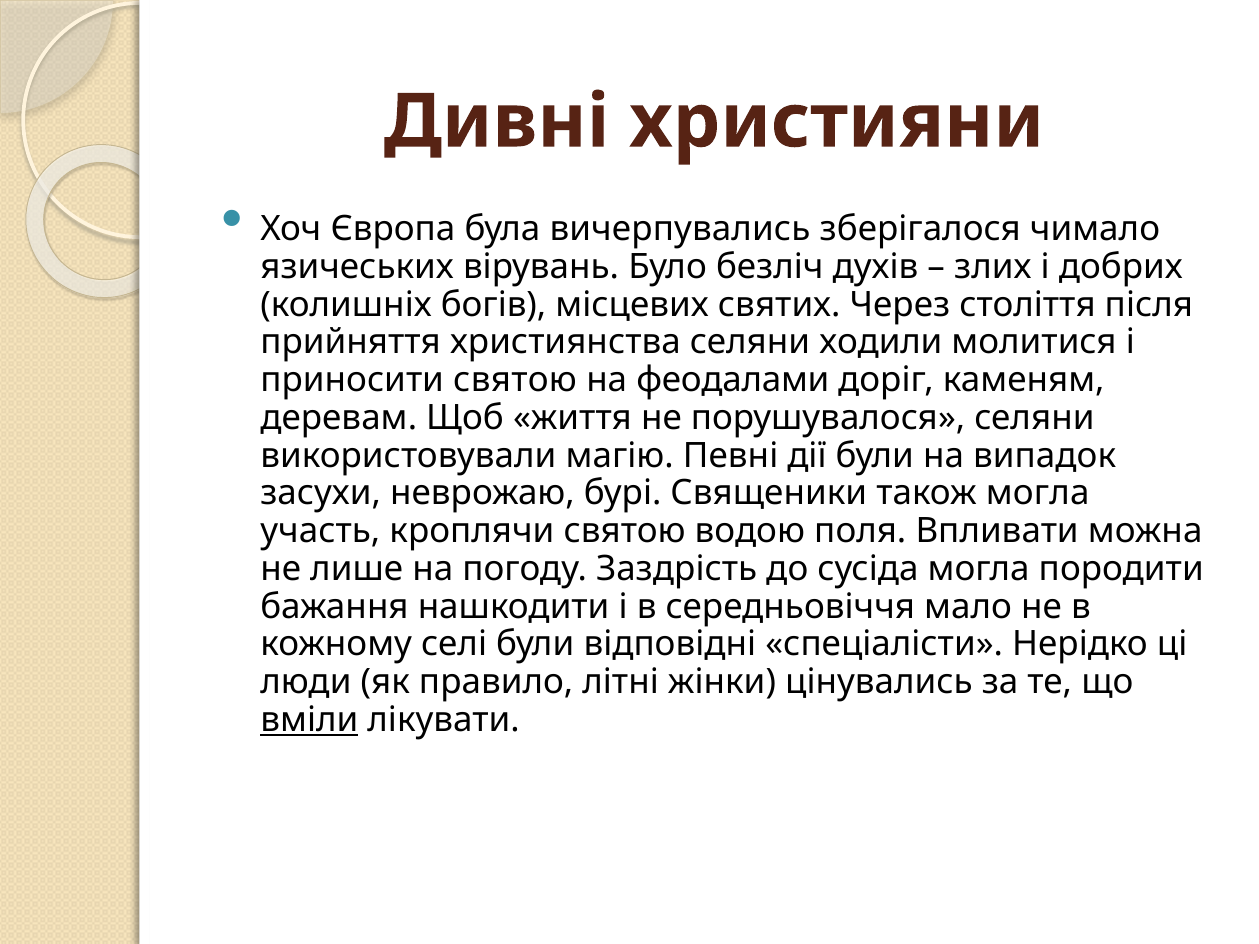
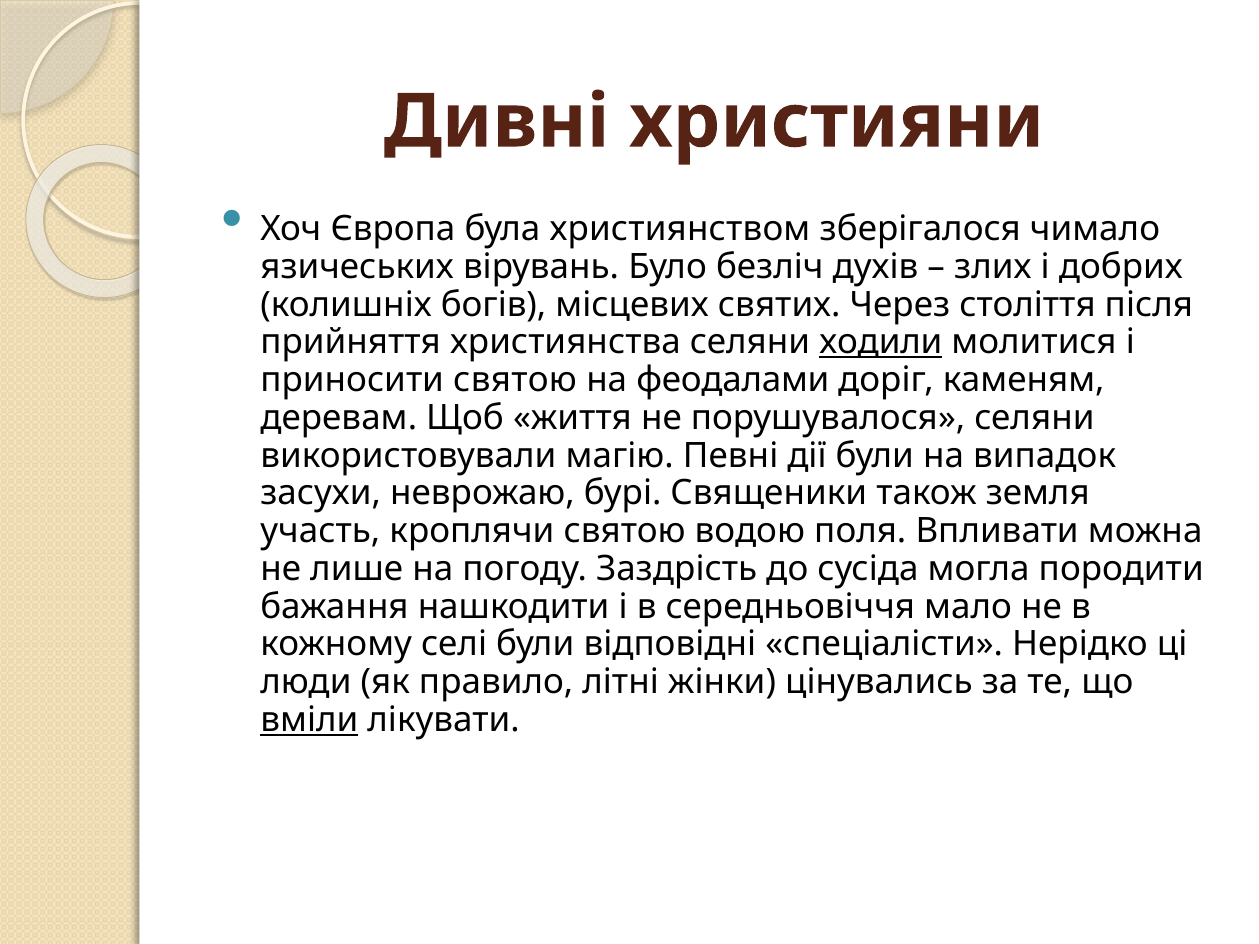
вичерпувались: вичерпувались -> християнством (680, 229)
ходили underline: none -> present (881, 342)
також могла: могла -> земля (1038, 493)
